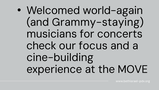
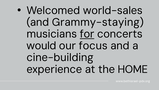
world-again: world-again -> world-sales (113, 10)
for underline: none -> present (87, 34)
check: check -> would (41, 45)
MOVE: MOVE -> HOME (133, 69)
